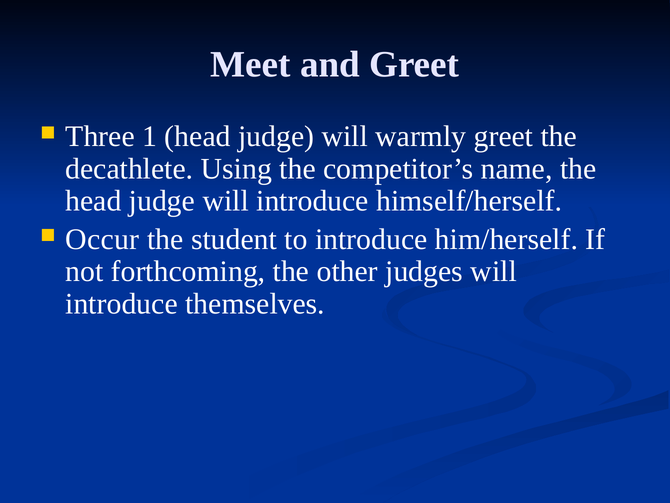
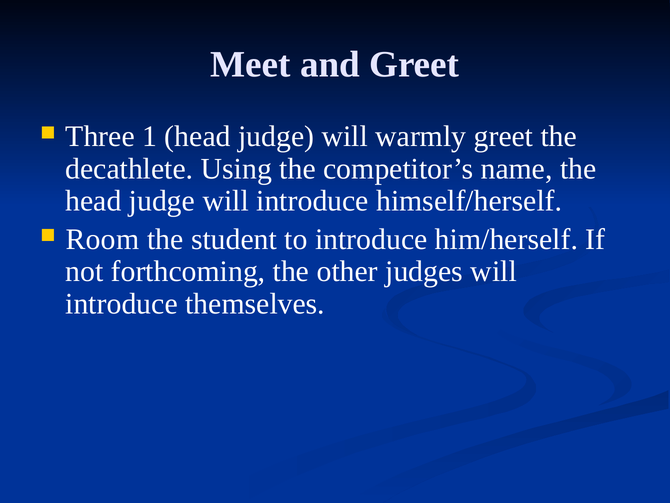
Occur: Occur -> Room (102, 239)
